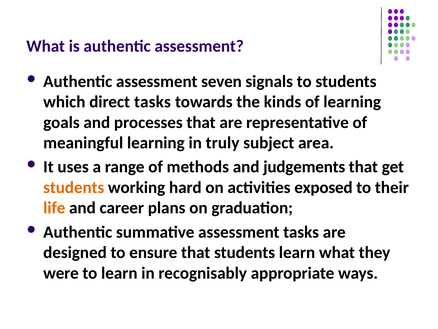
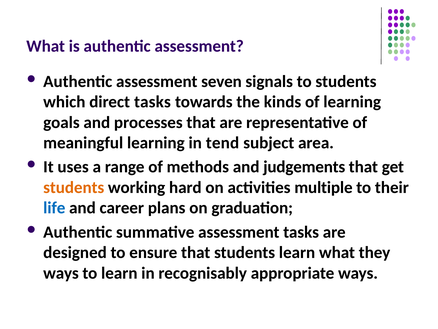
truly: truly -> tend (223, 143)
exposed: exposed -> multiple (323, 187)
life colour: orange -> blue (54, 208)
were: were -> ways (61, 273)
